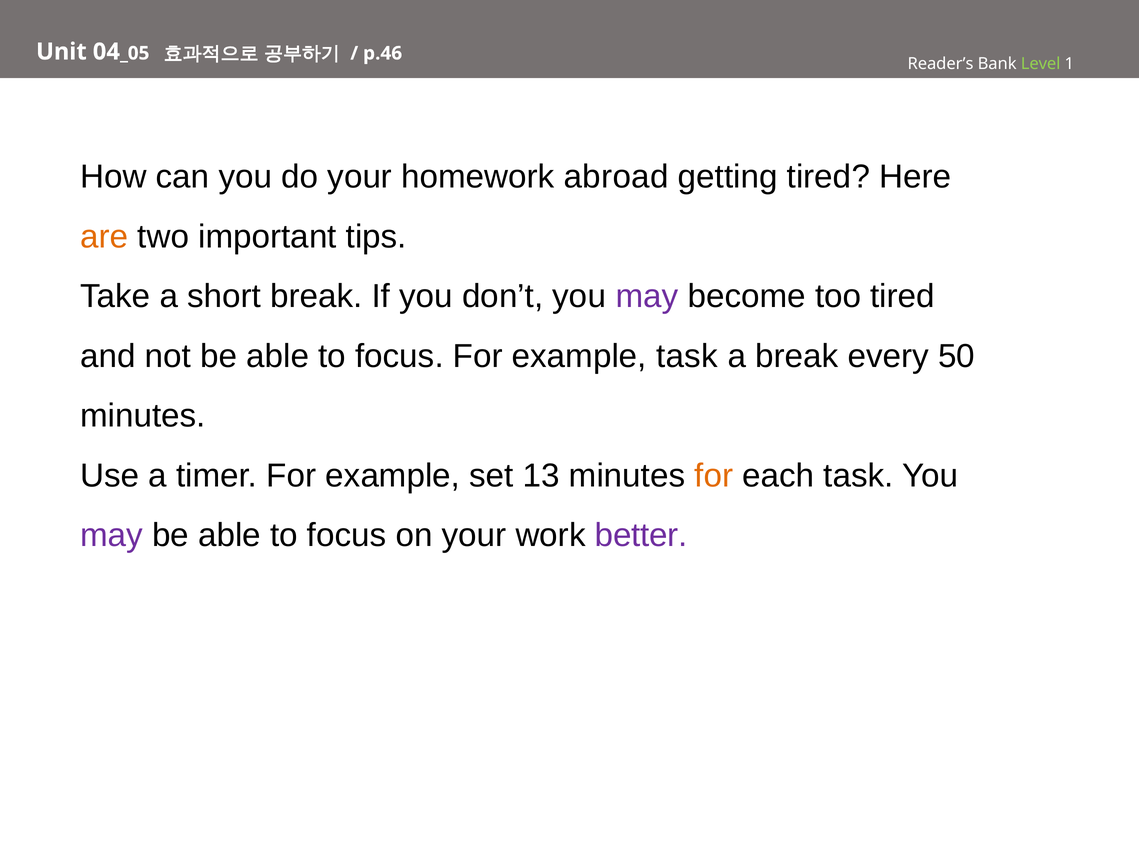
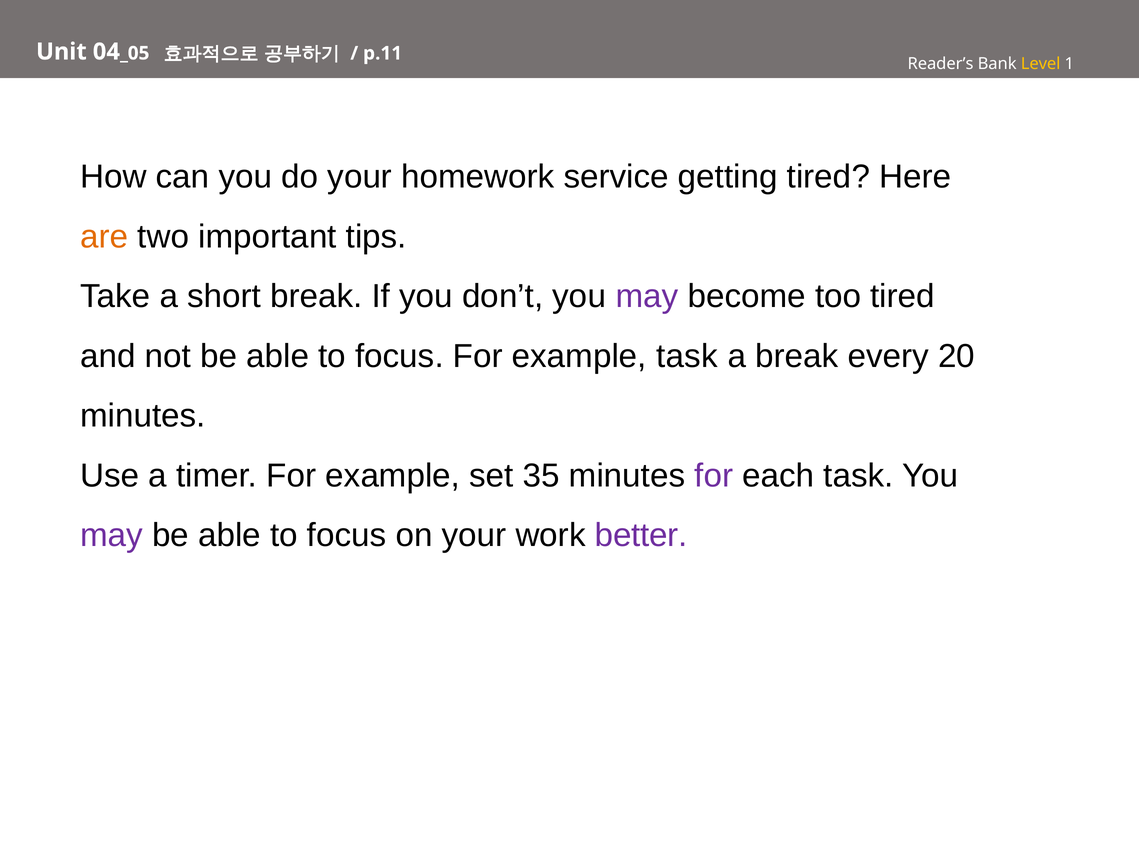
p.46: p.46 -> p.11 (383, 53)
Level colour: light green -> yellow (1041, 64)
abroad: abroad -> service (616, 177)
50: 50 -> 20 (957, 356)
13: 13 -> 35 (541, 476)
for colour: orange -> purple (714, 476)
